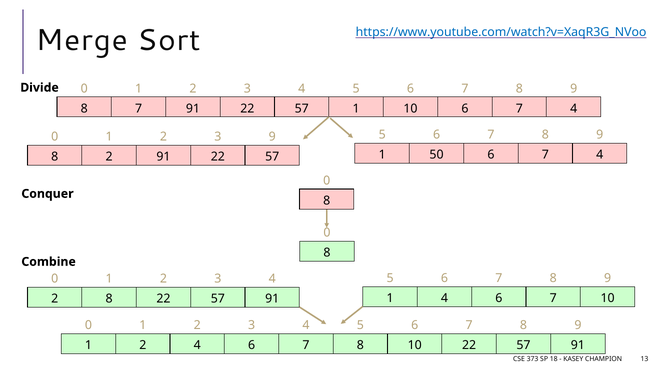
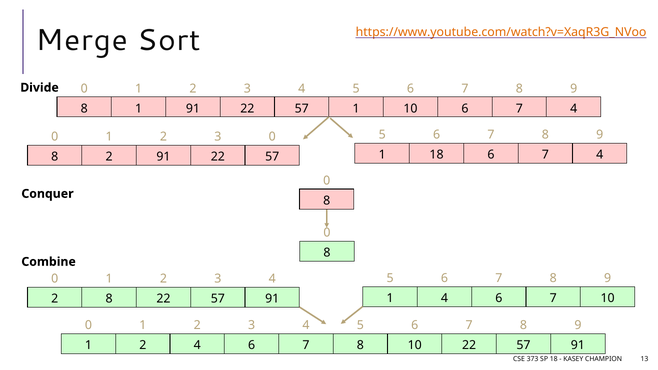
https://www.youtube.com/watch?v=XaqR3G_NVoo colour: blue -> orange (501, 32)
8 7: 7 -> 1 (139, 108)
3 9: 9 -> 0 (272, 137)
1 50: 50 -> 18 (437, 155)
